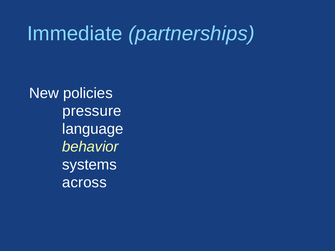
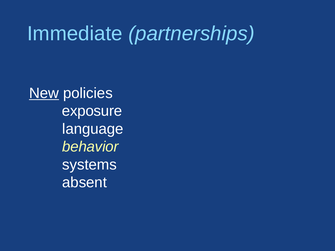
New underline: none -> present (44, 93)
pressure: pressure -> exposure (92, 111)
across: across -> absent (85, 183)
